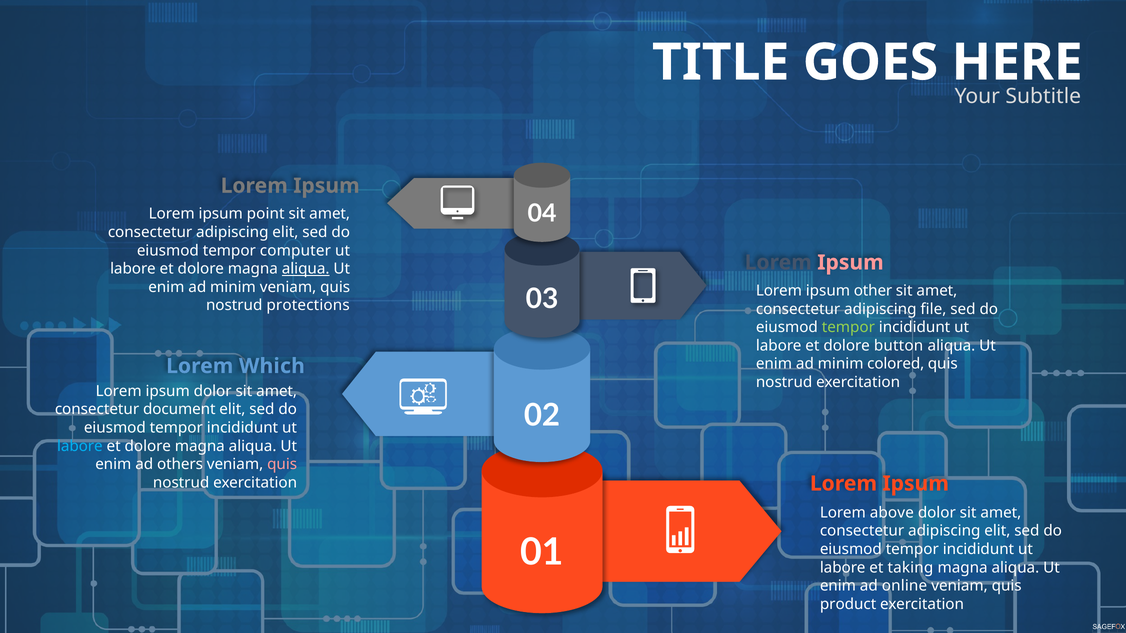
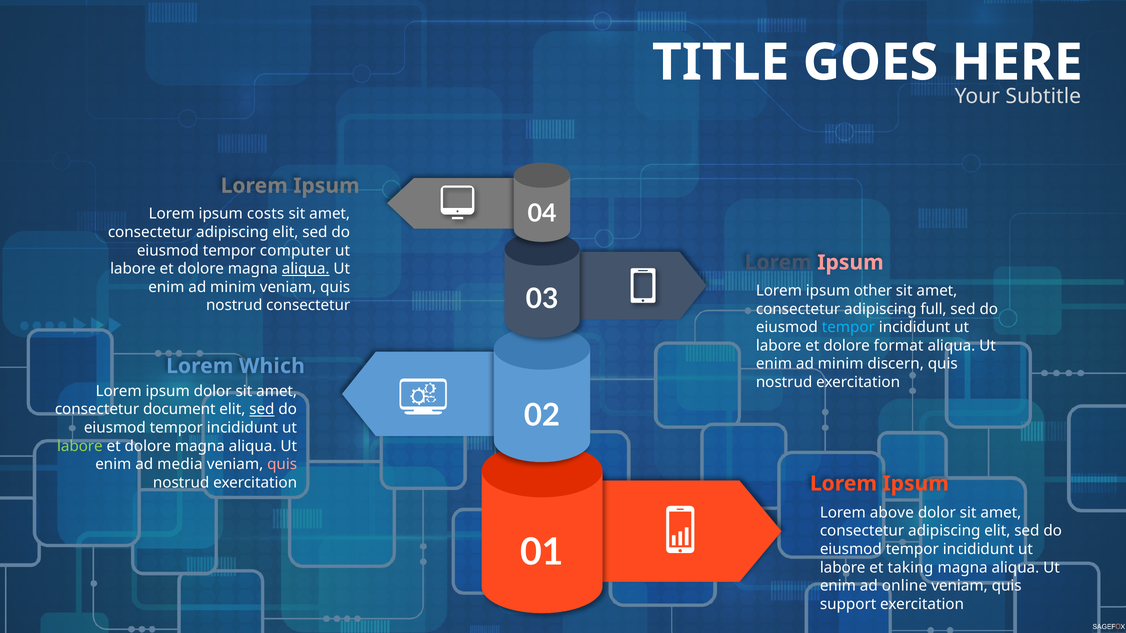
point: point -> costs (266, 214)
nostrud protections: protections -> consectetur (308, 306)
file: file -> full (933, 309)
tempor colour: light green -> light blue (848, 328)
button: button -> format (899, 346)
colored: colored -> discern (896, 364)
sed underline: none -> present (262, 410)
labore colour: light blue -> light green (80, 446)
others: others -> media (180, 465)
product: product -> support (848, 605)
